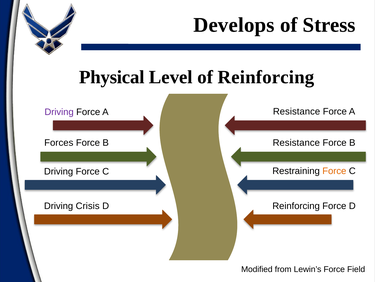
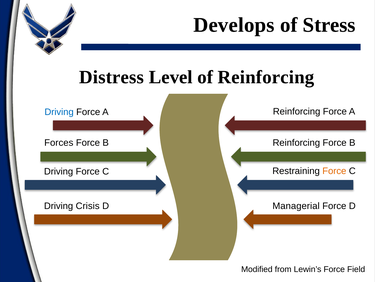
Physical: Physical -> Distress (112, 77)
Resistance: Resistance -> Reinforcing (297, 111)
Driving colour: purple -> blue (59, 112)
Resistance: Resistance -> Reinforcing (296, 142)
Reinforcing: Reinforcing -> Managerial (296, 205)
